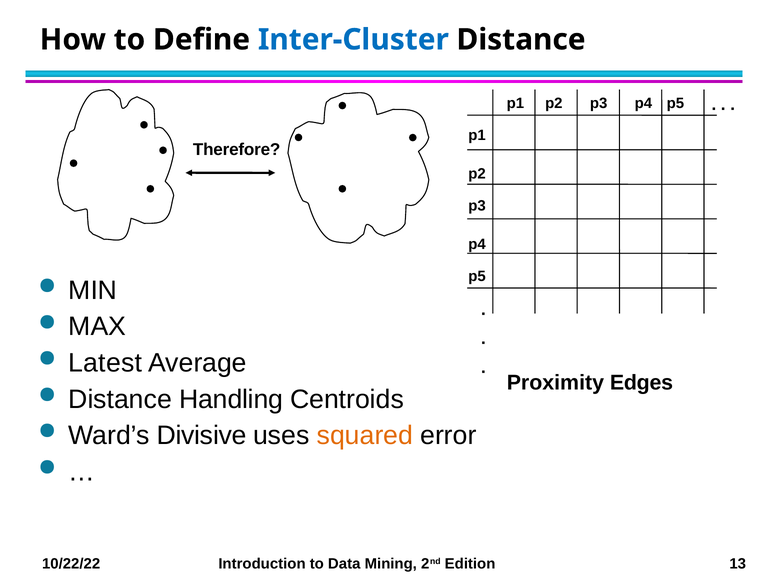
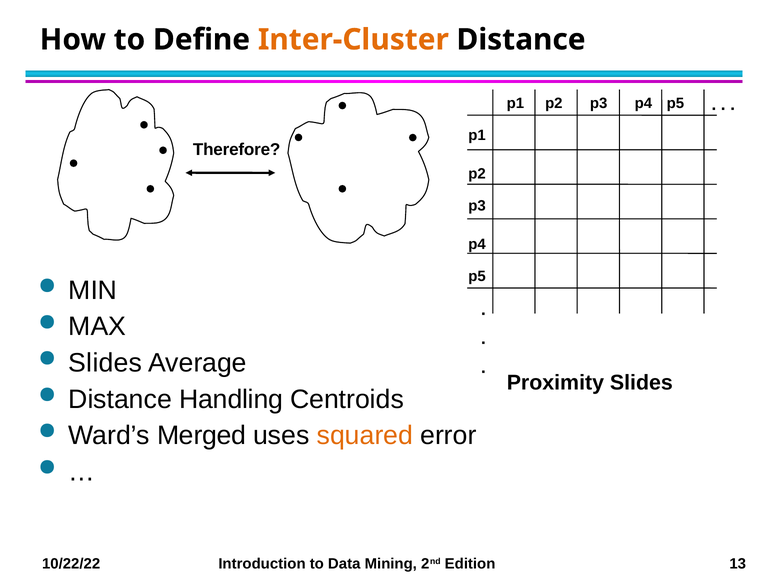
Inter-Cluster colour: blue -> orange (353, 40)
Latest: Latest -> Slides (105, 363)
Proximity Edges: Edges -> Slides (641, 383)
Divisive: Divisive -> Merged (202, 435)
